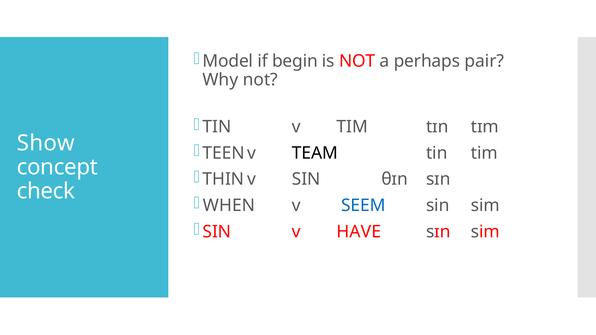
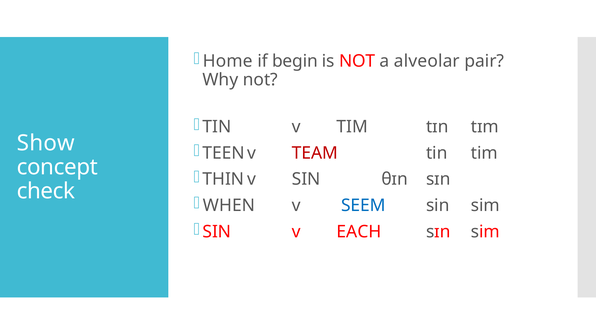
Model: Model -> Home (228, 61)
perhaps: perhaps -> alveolar (427, 61)
TEAM colour: black -> red (315, 153)
HAVE: HAVE -> EACH (359, 232)
